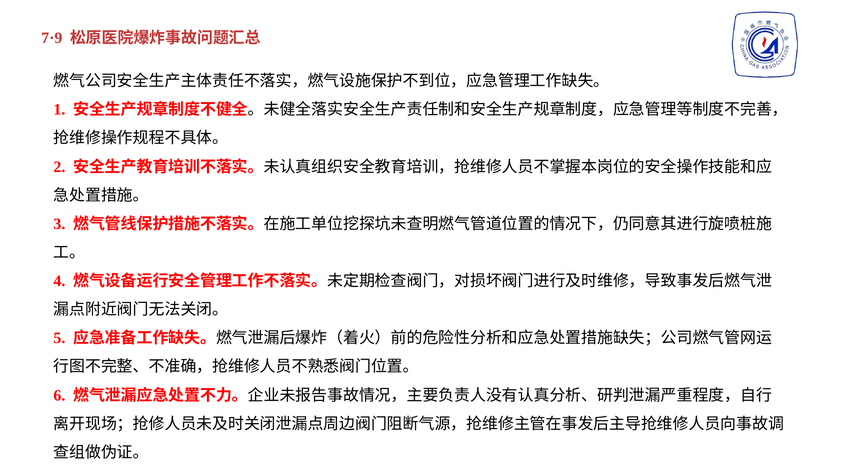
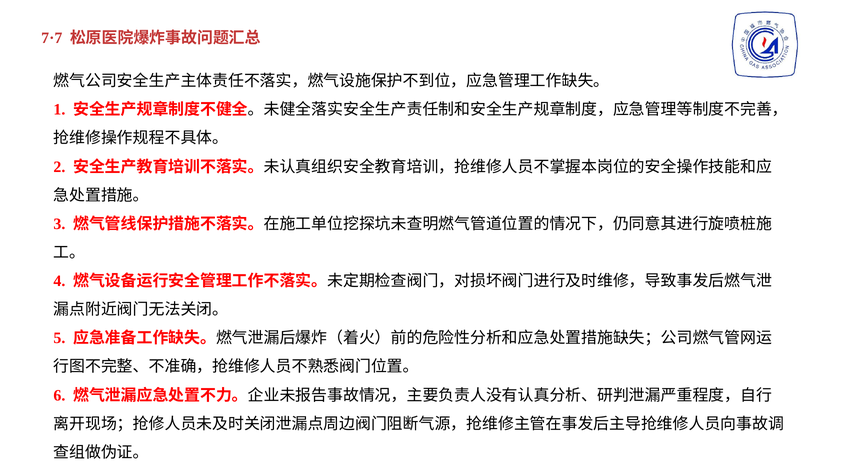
7·9: 7·9 -> 7·7 (52, 38)
